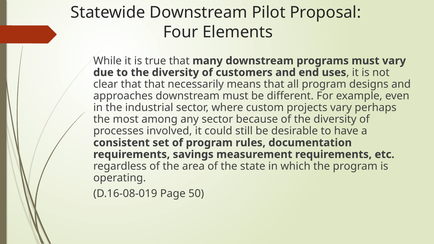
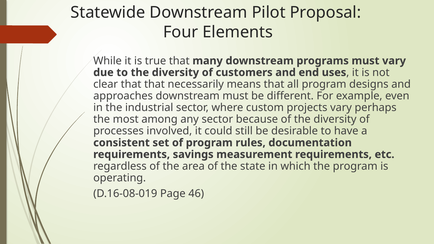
50: 50 -> 46 (196, 194)
